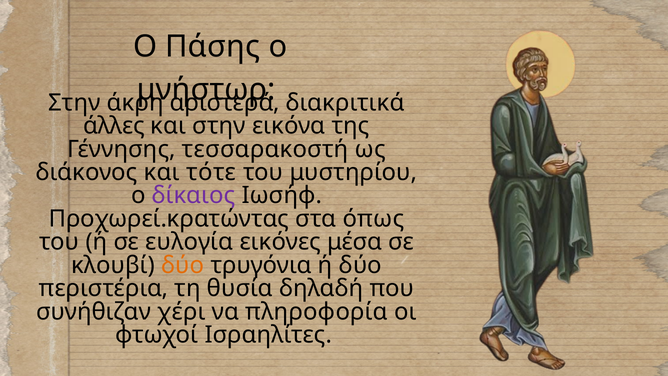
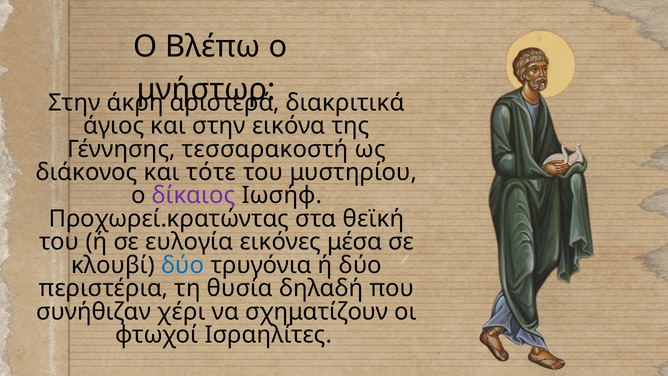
Πάσης: Πάσης -> Βλέπω (213, 46)
άλλες: άλλες -> άγιος (114, 126)
όπως: όπως -> θεϊκή (373, 219)
δύο colour: orange -> blue (183, 265)
πληροφορία: πληροφορία -> σχηματίζουν (317, 311)
